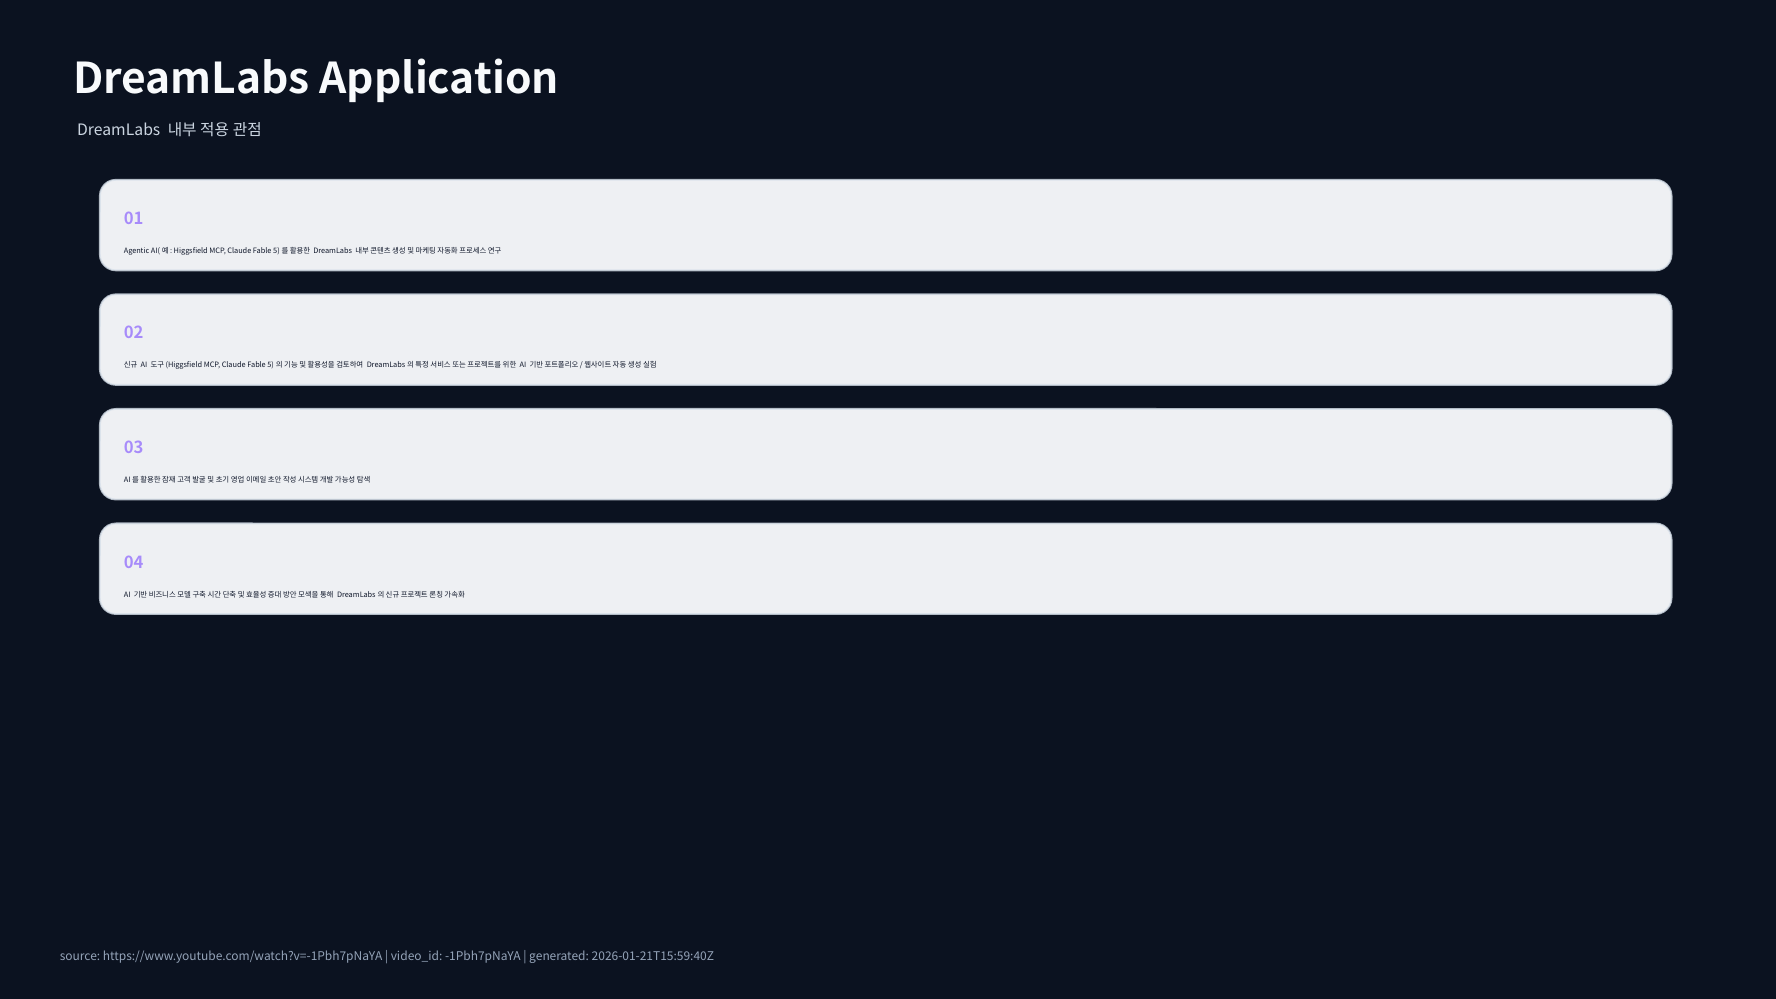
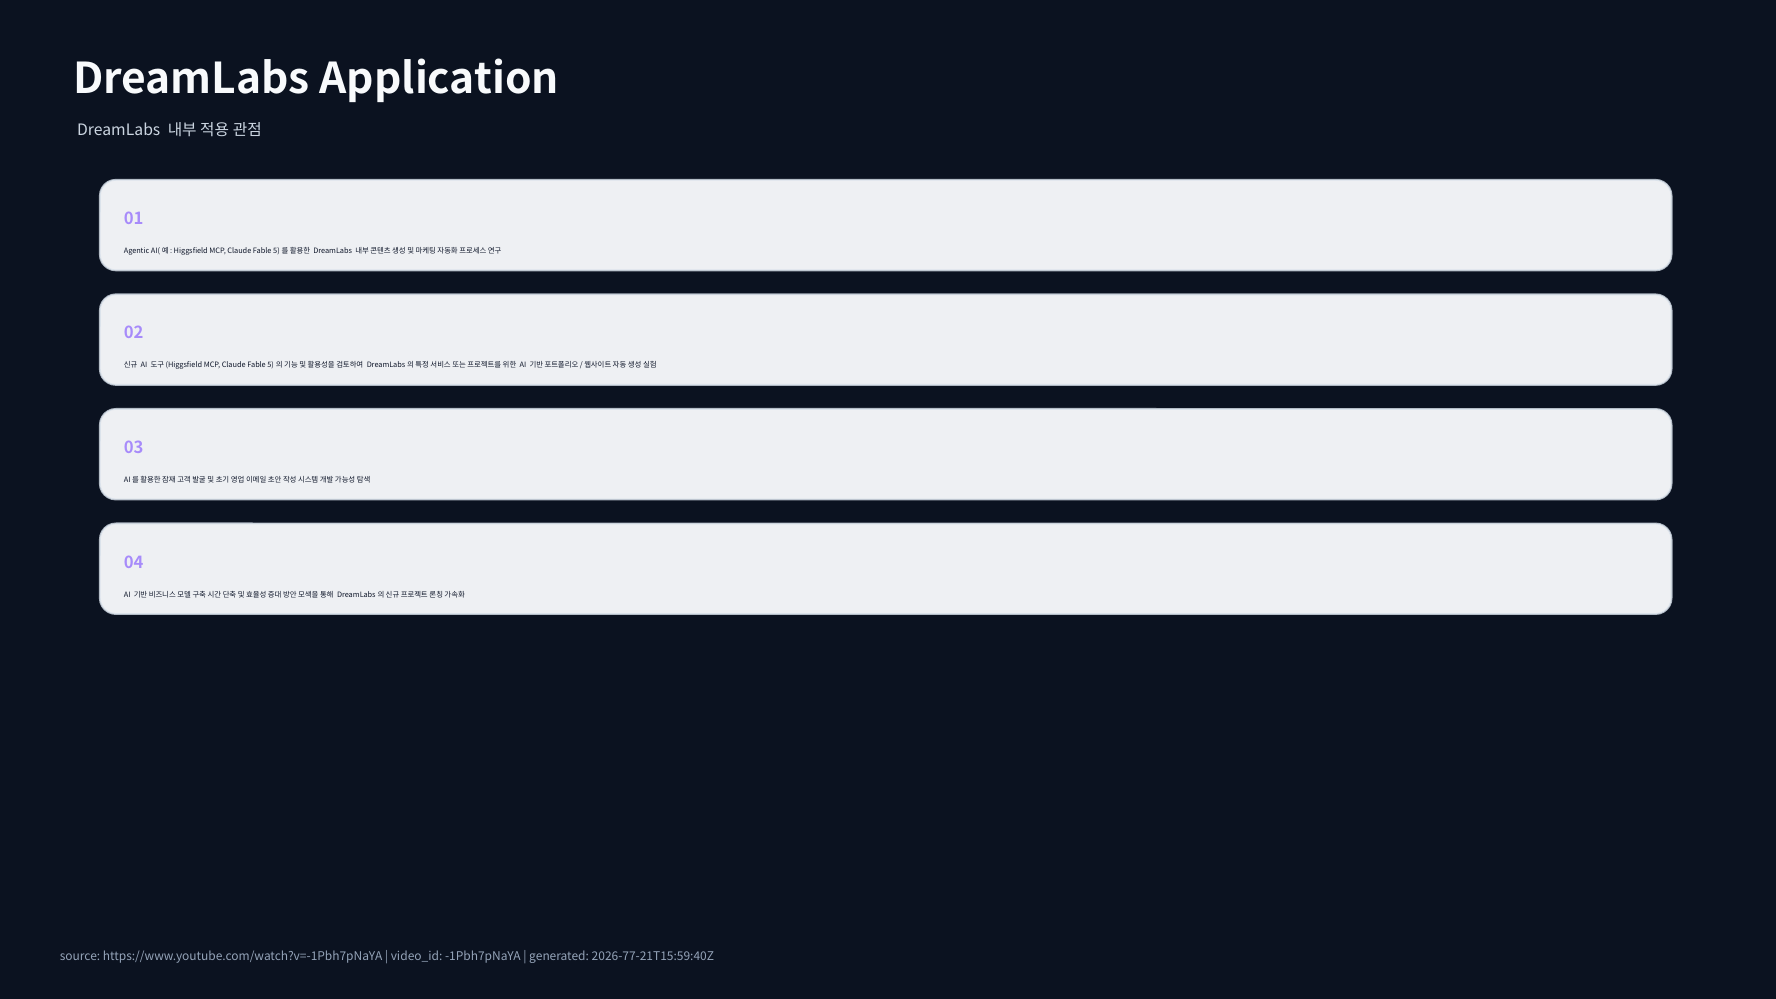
2026-01-21T15:59:40Z: 2026-01-21T15:59:40Z -> 2026-77-21T15:59:40Z (653, 957)
